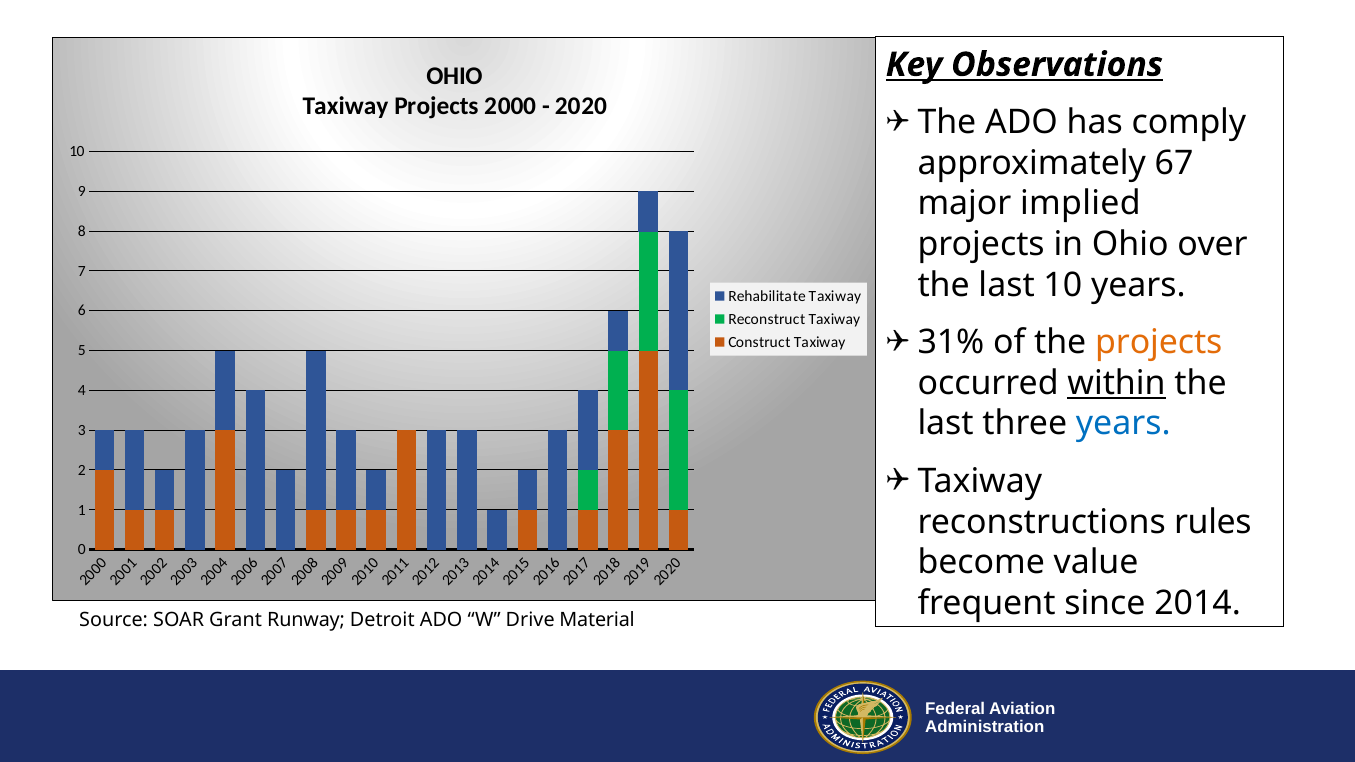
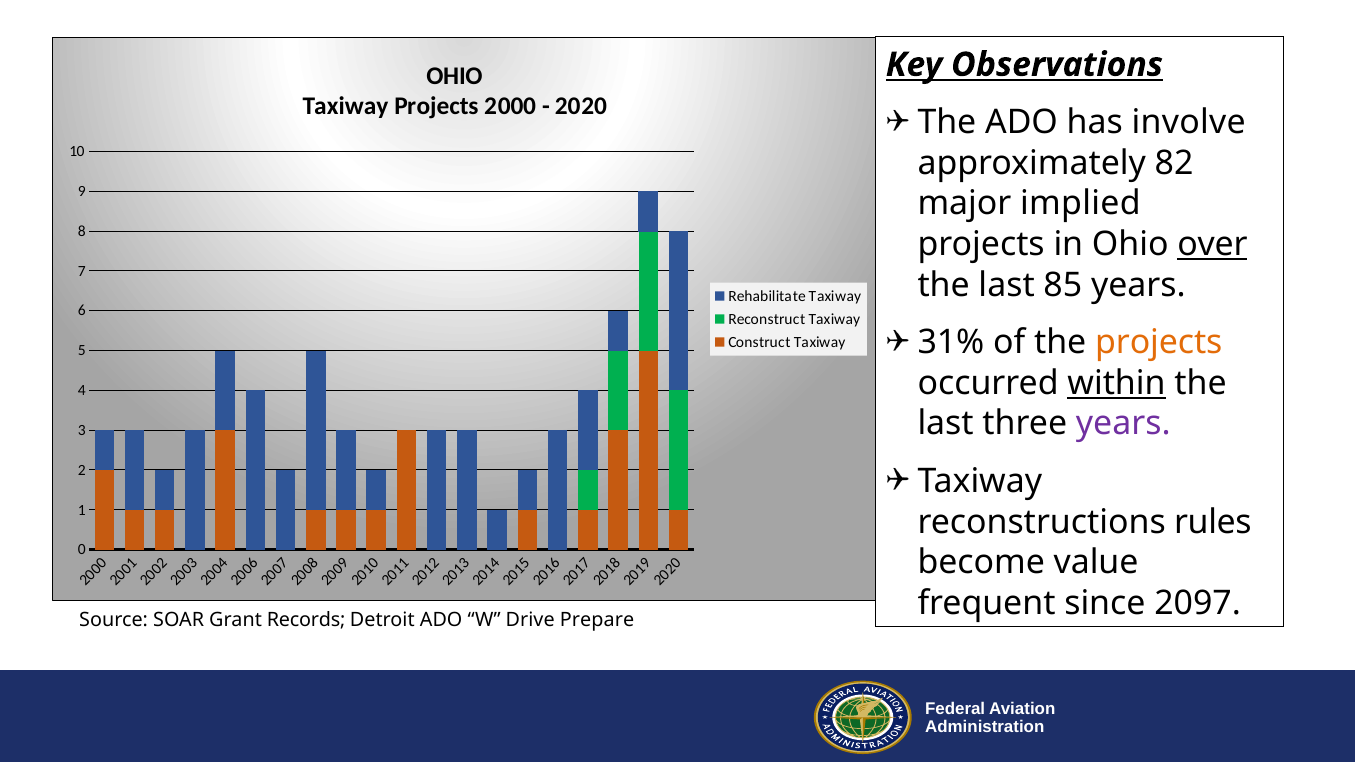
comply: comply -> involve (1189, 122)
67: 67 -> 82 (1174, 163)
over underline: none -> present (1212, 244)
last 10: 10 -> 85 (1063, 285)
years colour: blue -> purple (1123, 424)
2014: 2014 -> 2097 (1198, 603)
Runway: Runway -> Records (306, 620)
Material: Material -> Prepare (597, 620)
